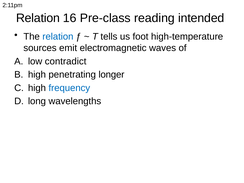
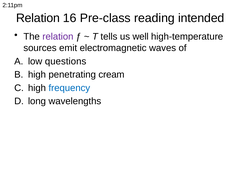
relation colour: blue -> purple (58, 37)
foot: foot -> well (141, 37)
contradict: contradict -> questions (66, 61)
longer: longer -> cream (111, 75)
